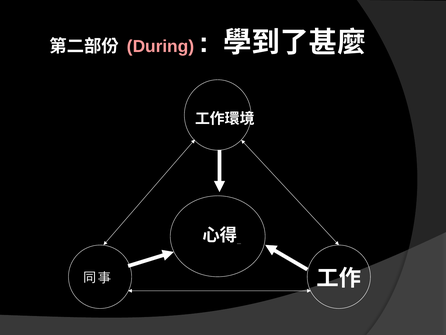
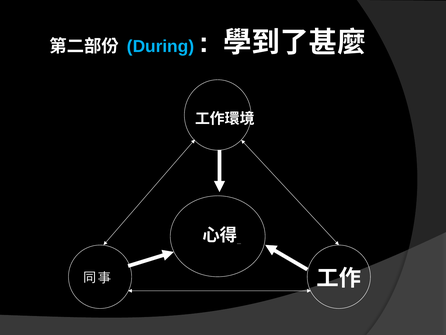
During colour: pink -> light blue (161, 46)
